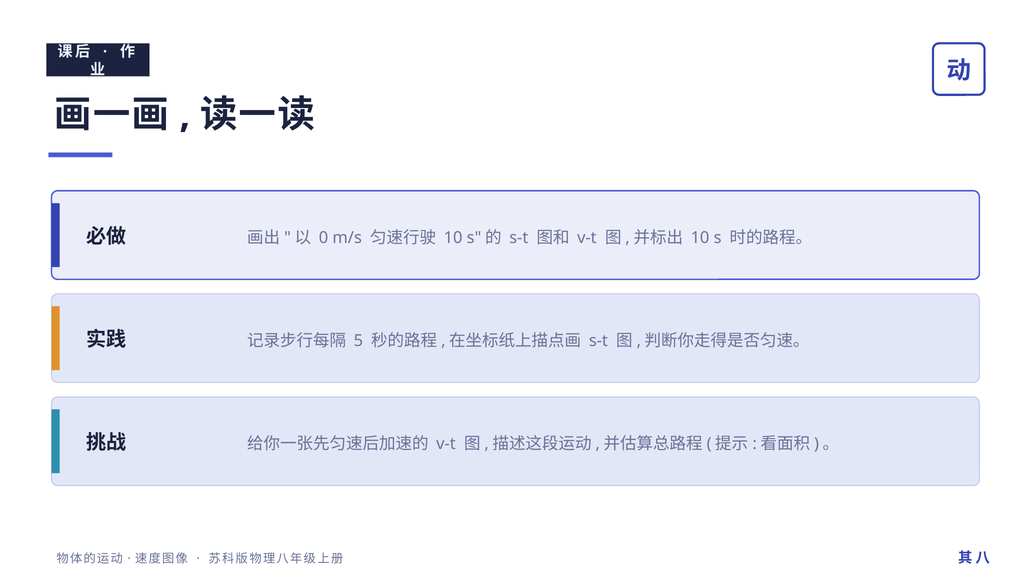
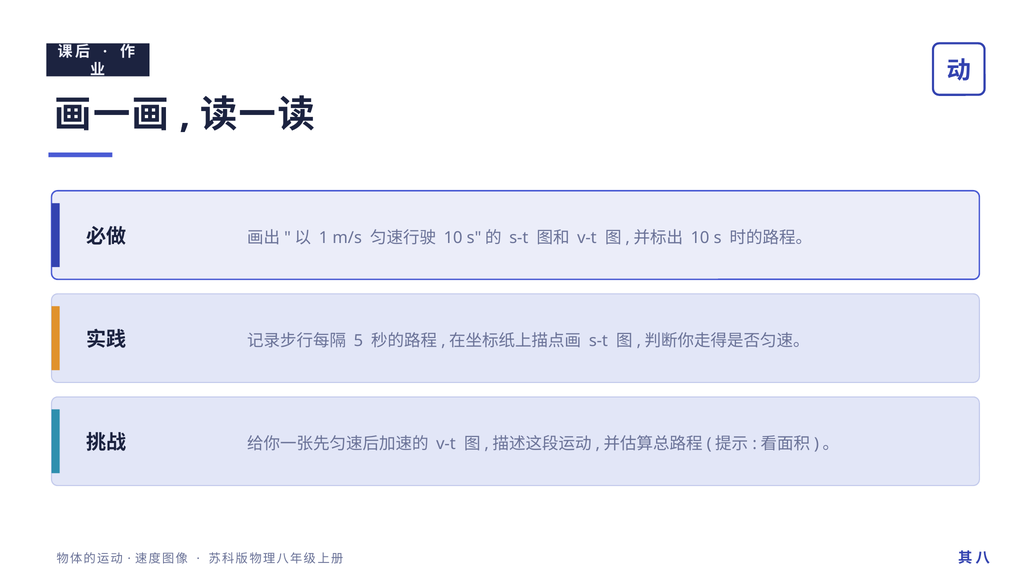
0: 0 -> 1 (324, 238)
